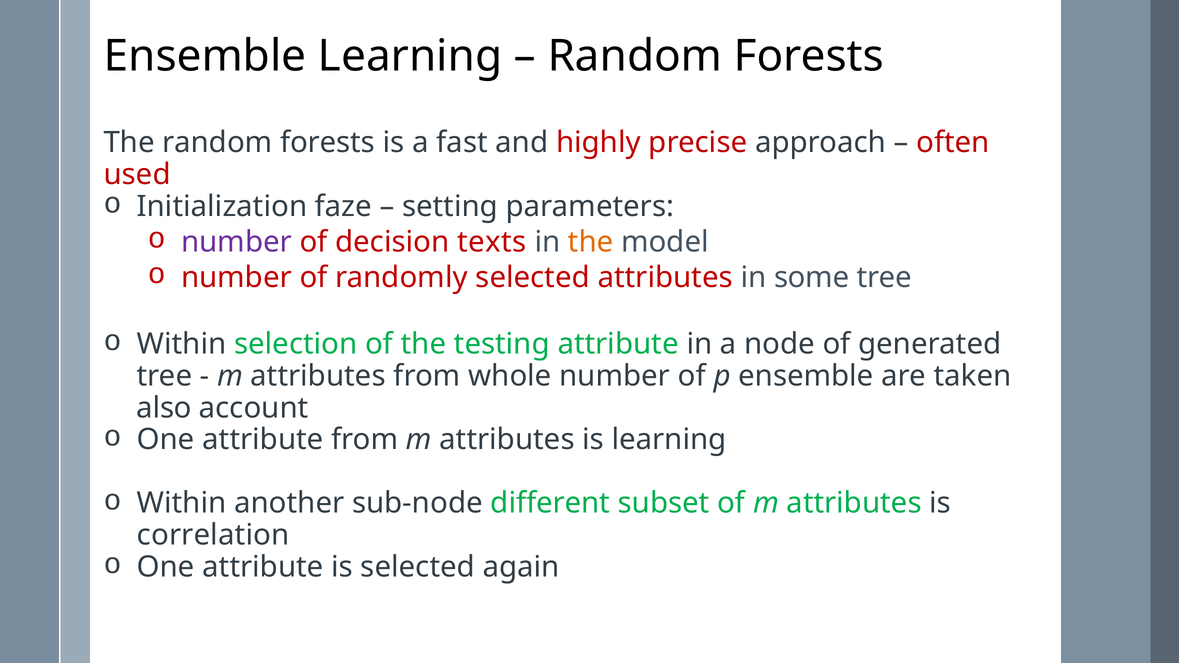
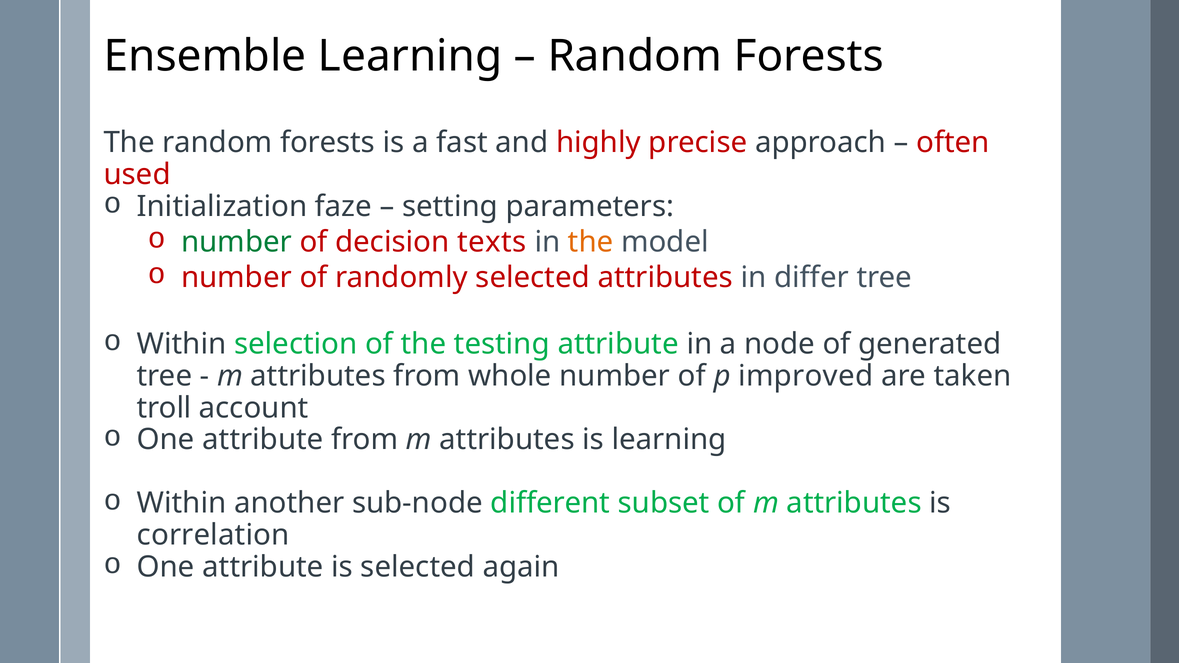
number colour: purple -> green (236, 242)
some: some -> differ (812, 278)
p ensemble: ensemble -> improved (806, 376)
also: also -> troll (164, 408)
